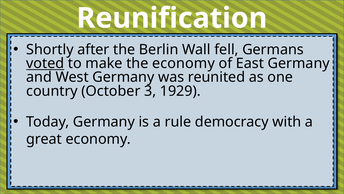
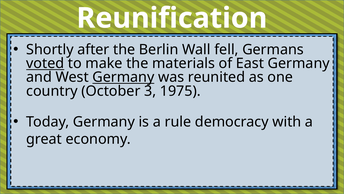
the economy: economy -> materials (184, 63)
Germany underline: none -> present (123, 77)
1929: 1929 -> 1975 (180, 91)
